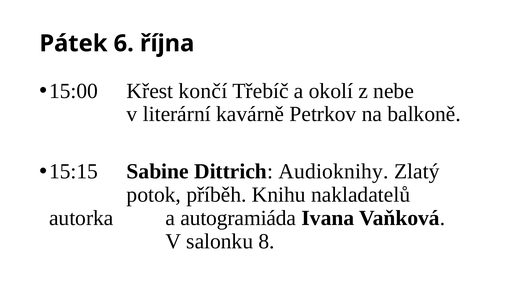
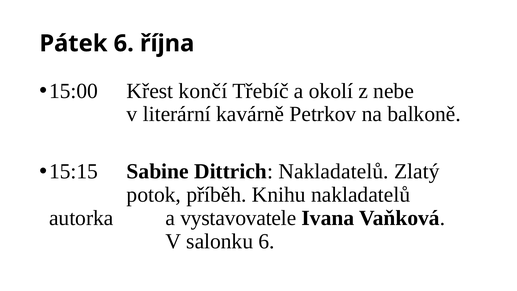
Dittrich Audioknihy: Audioknihy -> Nakladatelů (334, 171)
autogramiáda: autogramiáda -> vystavovatele (238, 218)
salonku 8: 8 -> 6 (267, 241)
